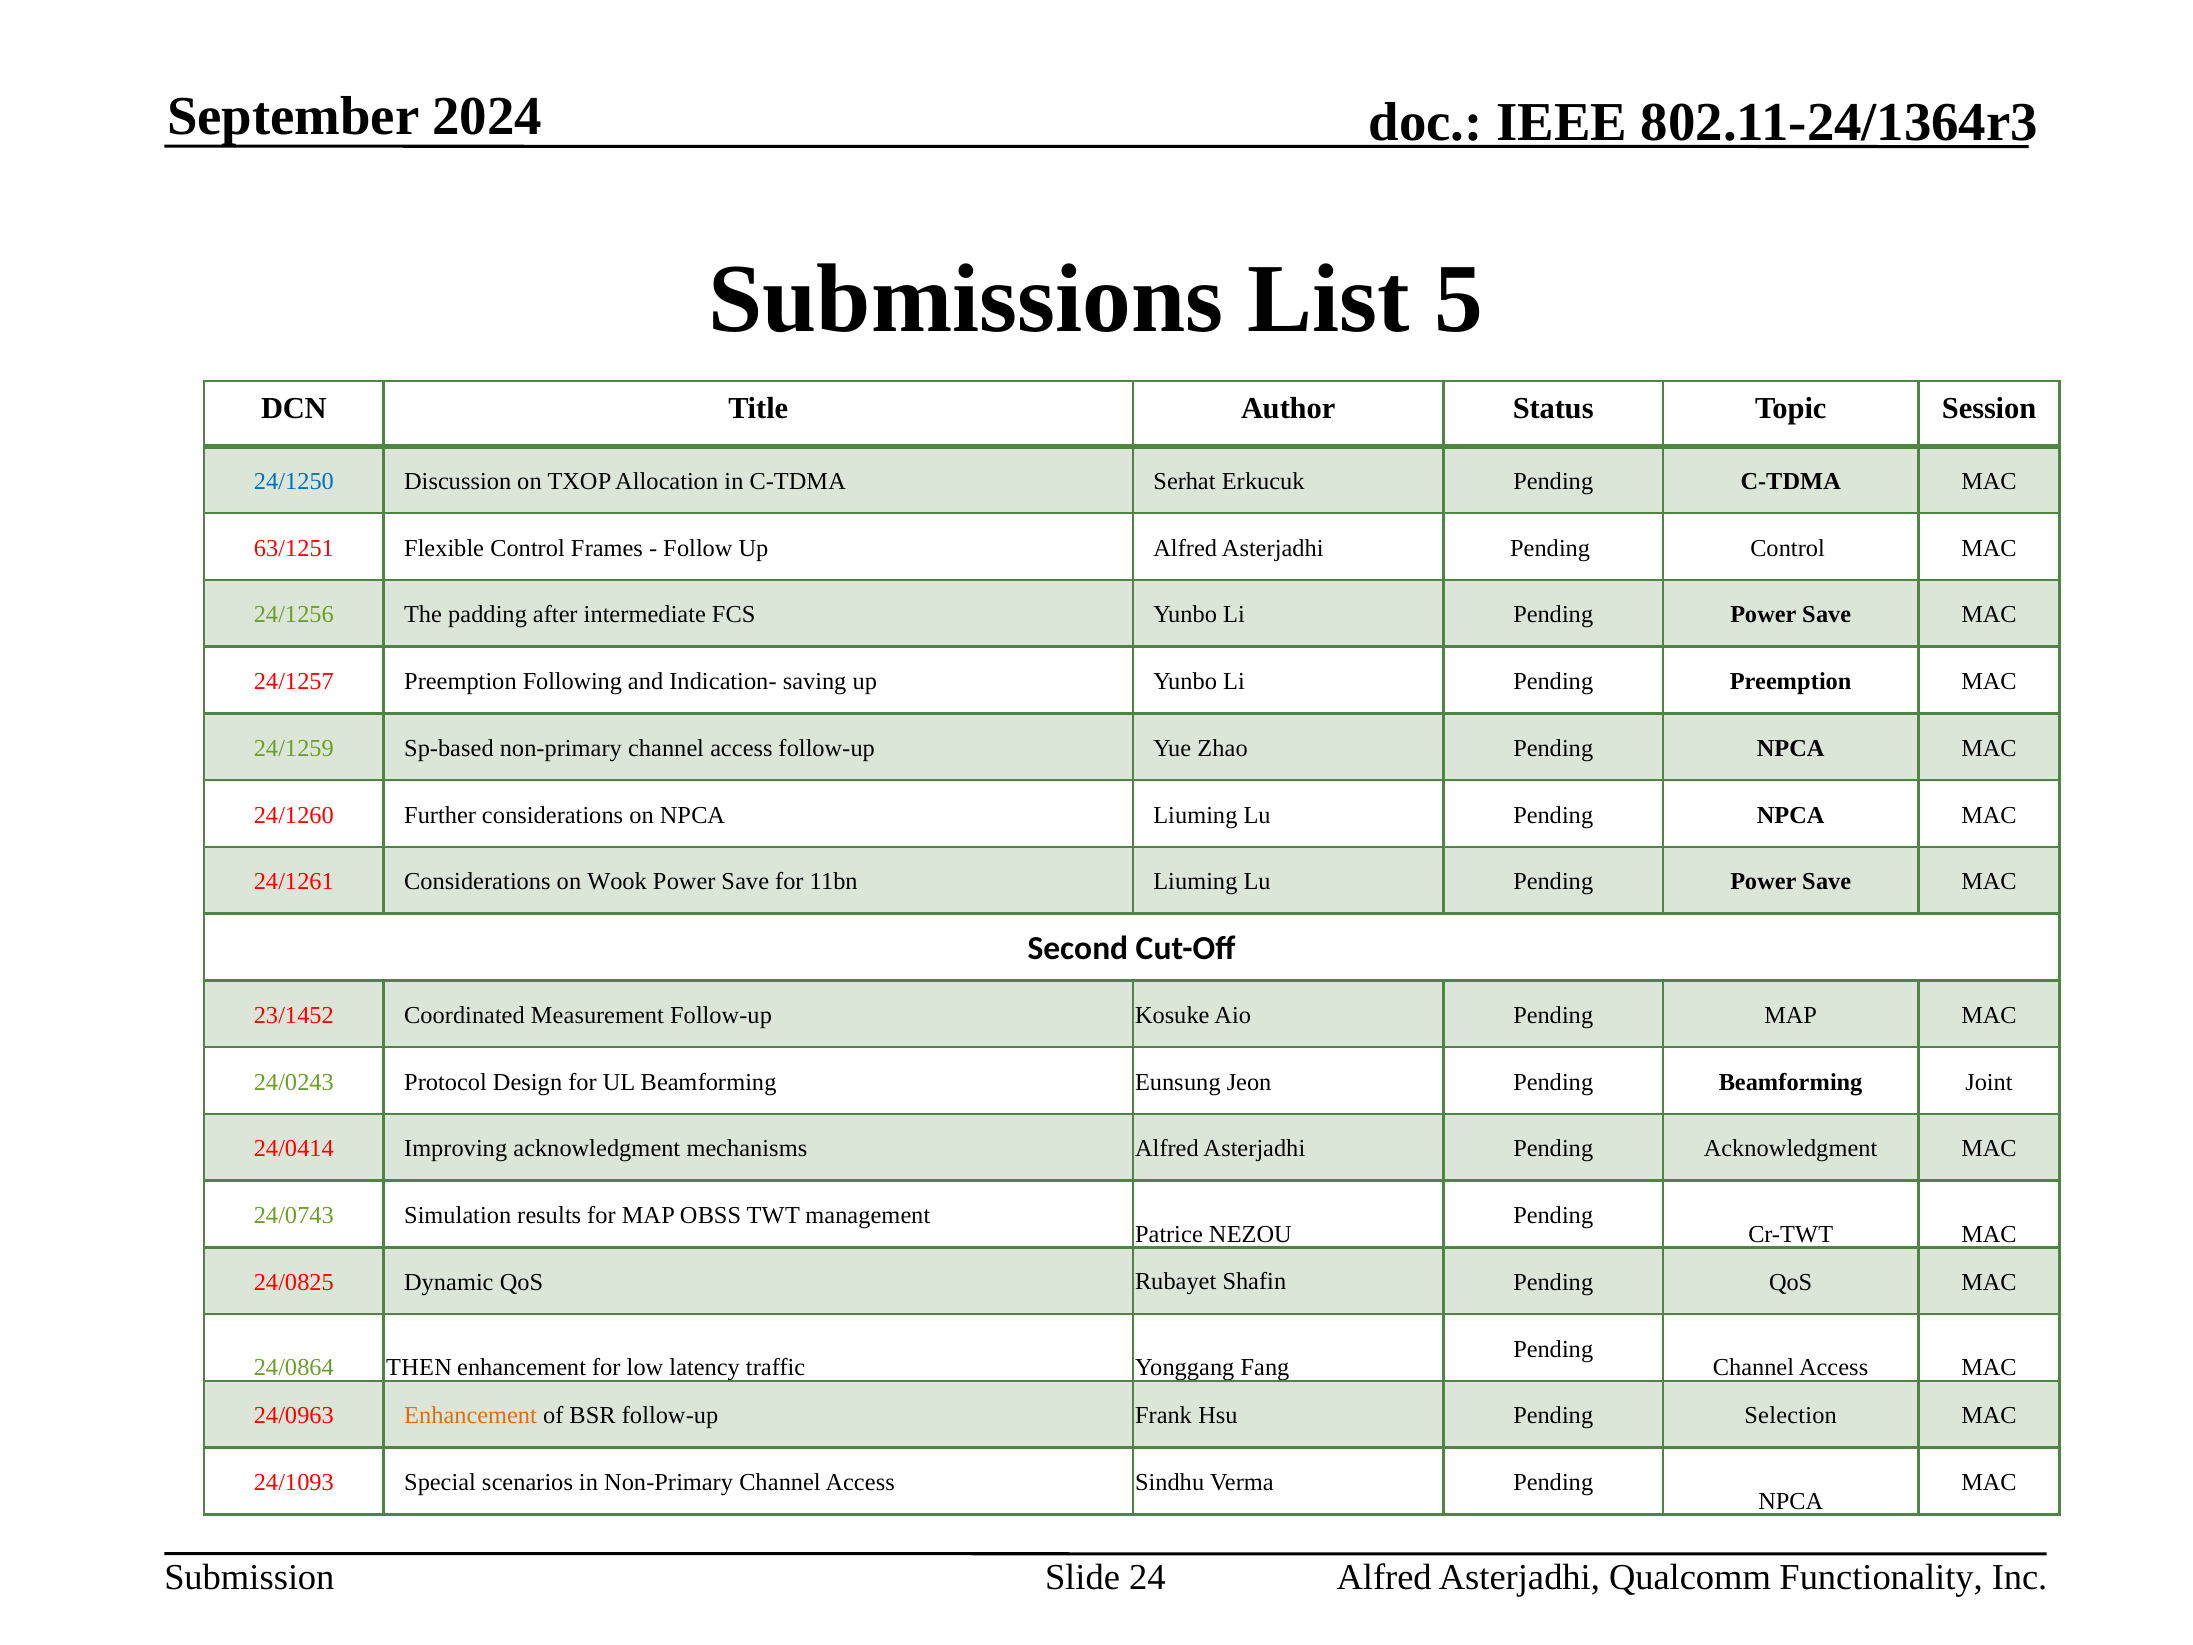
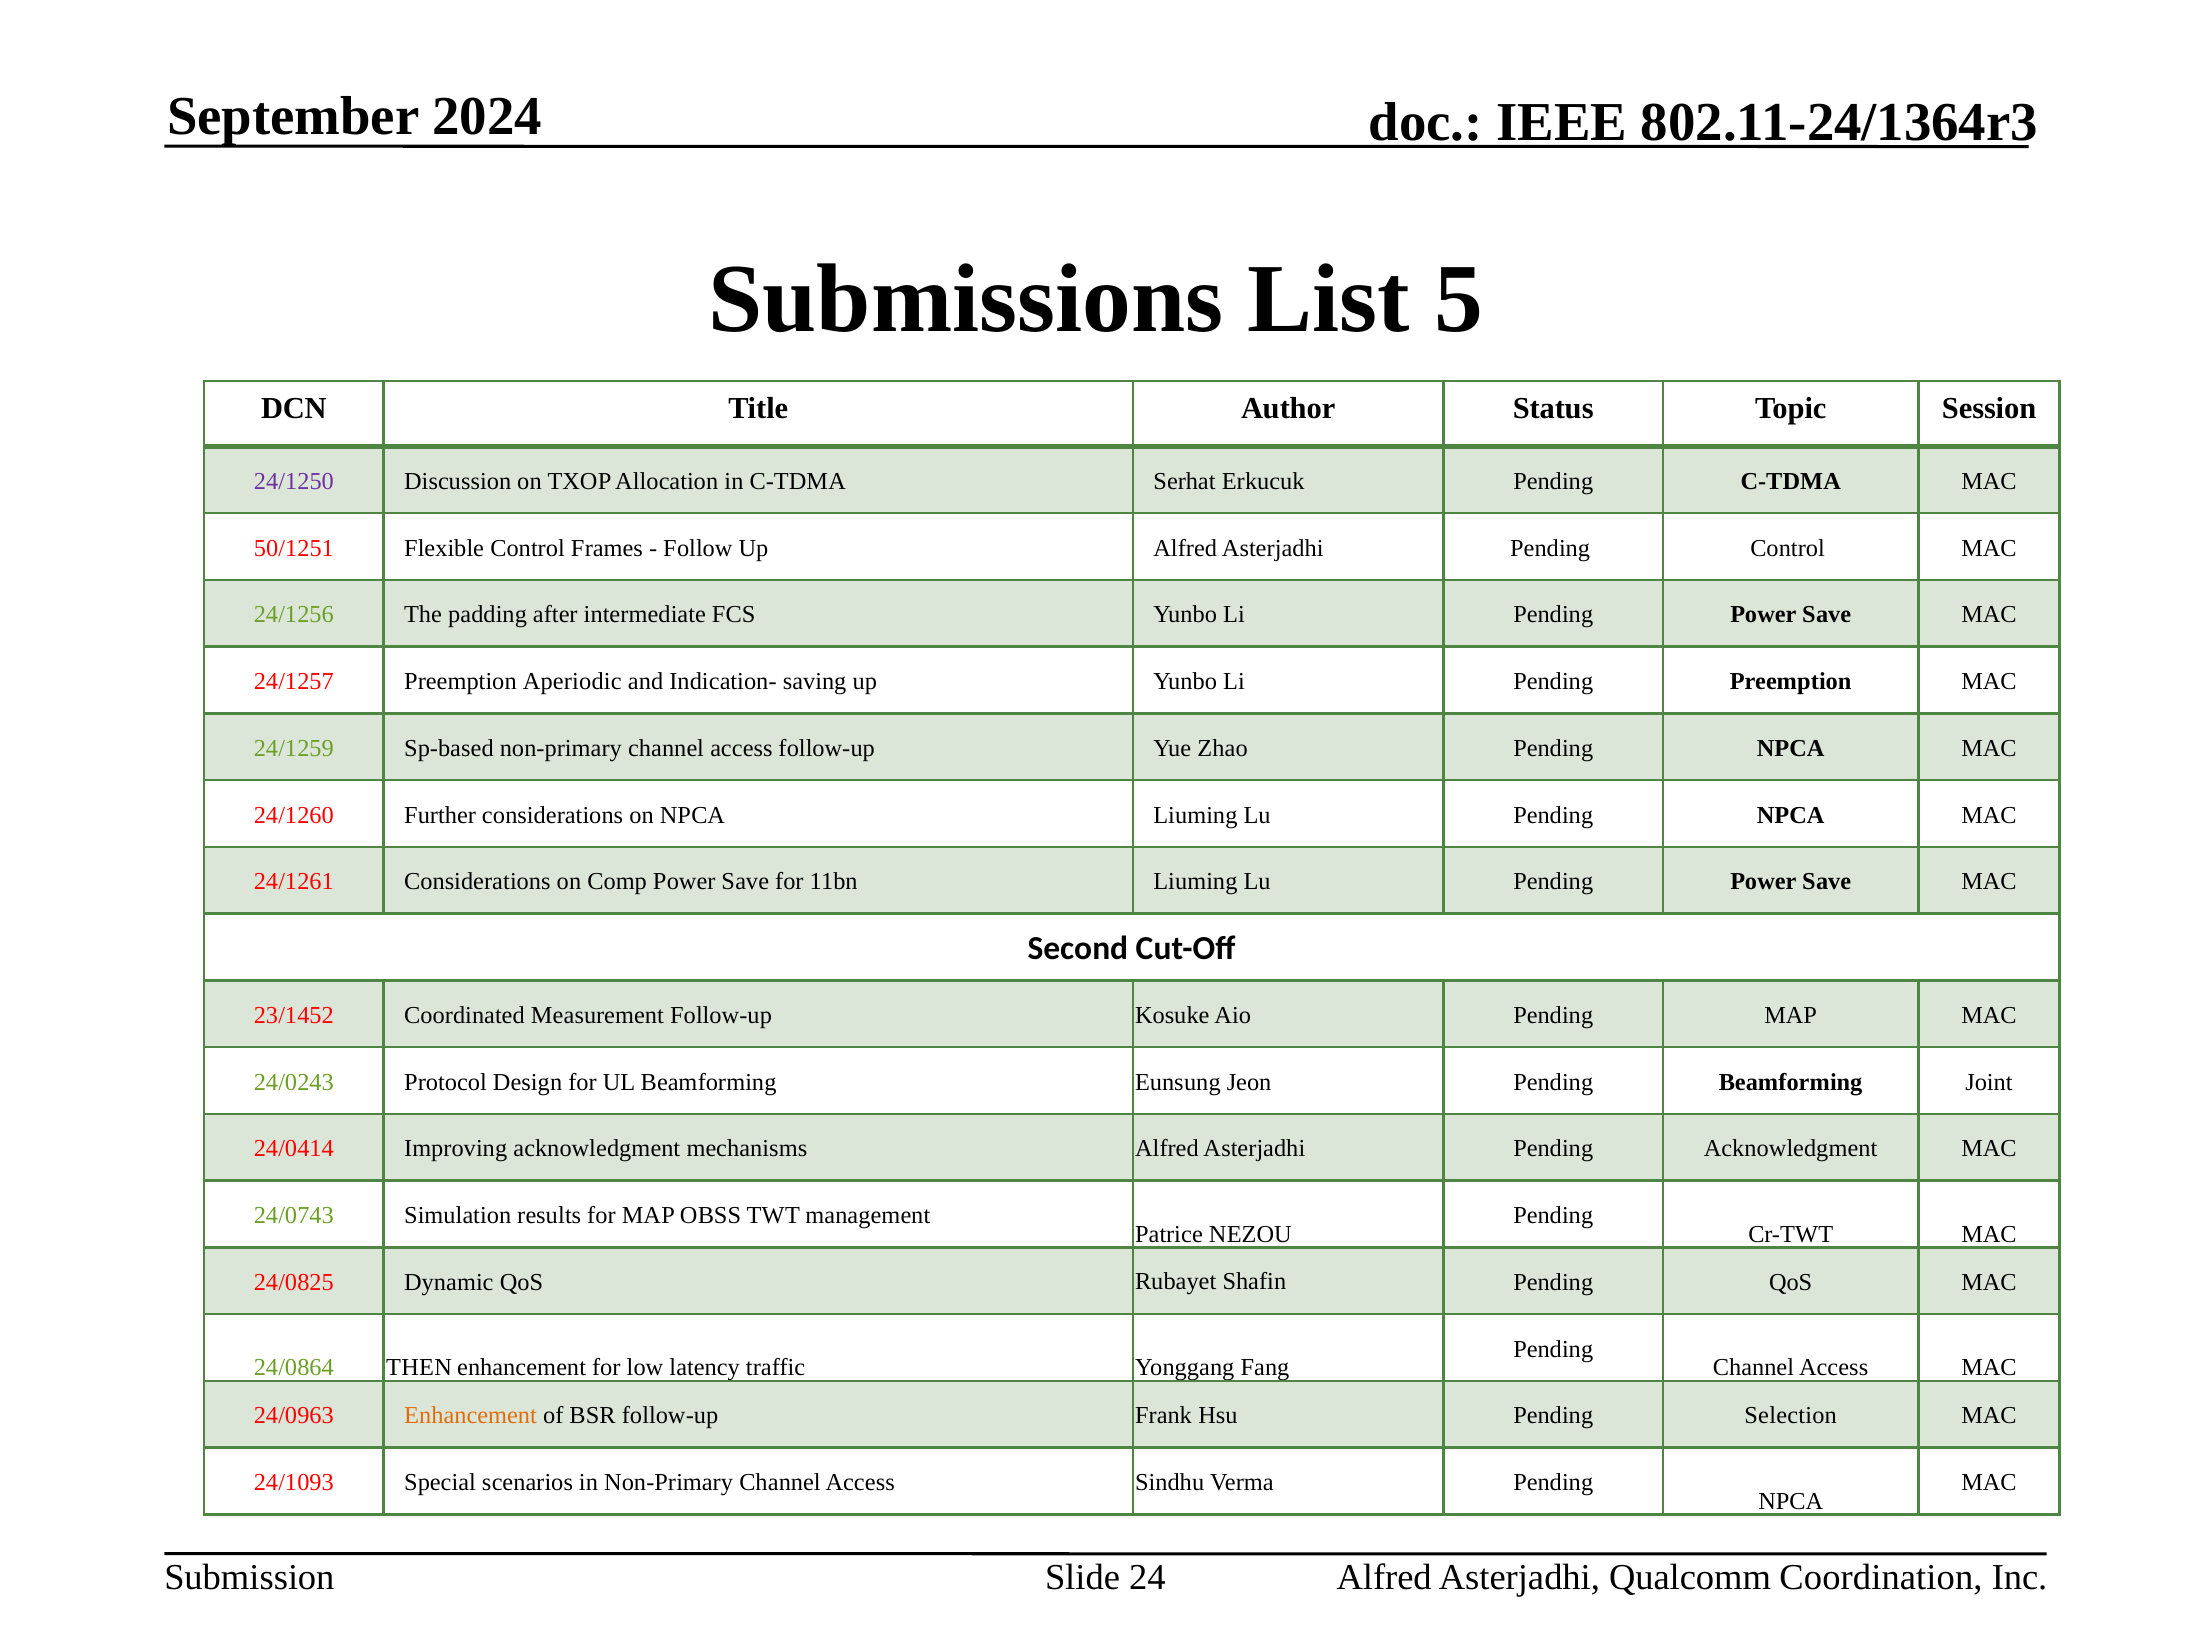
24/1250 colour: blue -> purple (294, 481)
63/1251: 63/1251 -> 50/1251 (294, 548)
Following: Following -> Aperiodic (572, 681)
Wook: Wook -> Comp (617, 882)
Functionality: Functionality -> Coordination (1881, 1577)
